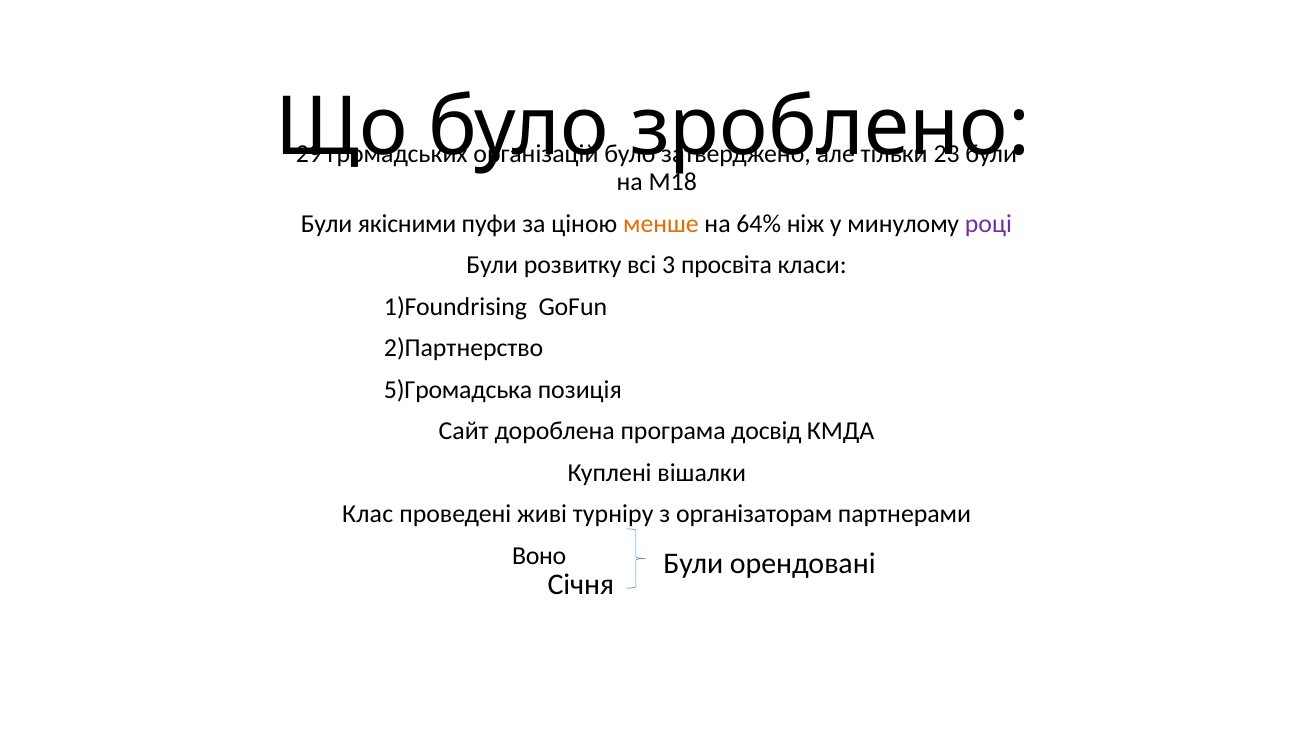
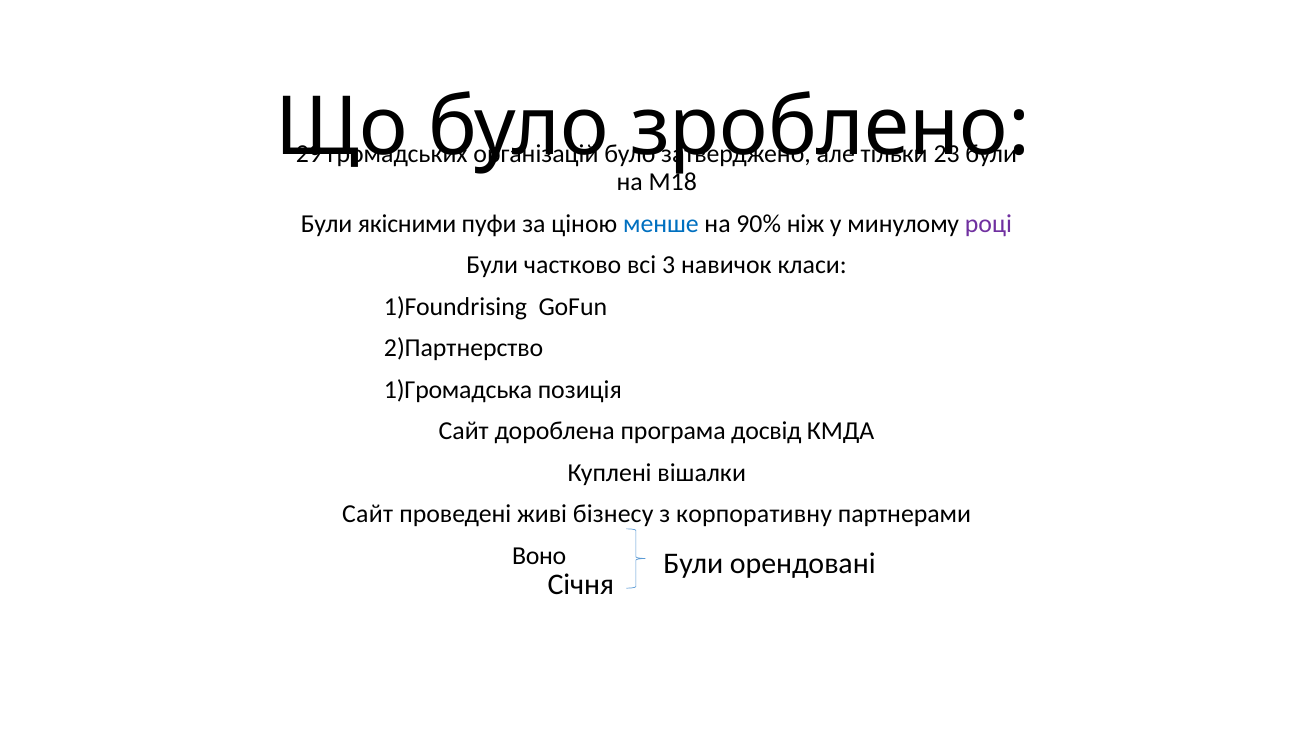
менше colour: orange -> blue (661, 224)
64%: 64% -> 90% (759, 224)
розвитку: розвитку -> частково (573, 266)
просвіта: просвіта -> навичок (726, 266)
5)Громадська: 5)Громадська -> 1)Громадська (458, 390)
Клас: Клас -> Сайт (368, 515)
турніру: турніру -> бізнесу (613, 515)
організаторам: організаторам -> корпоративну (754, 515)
